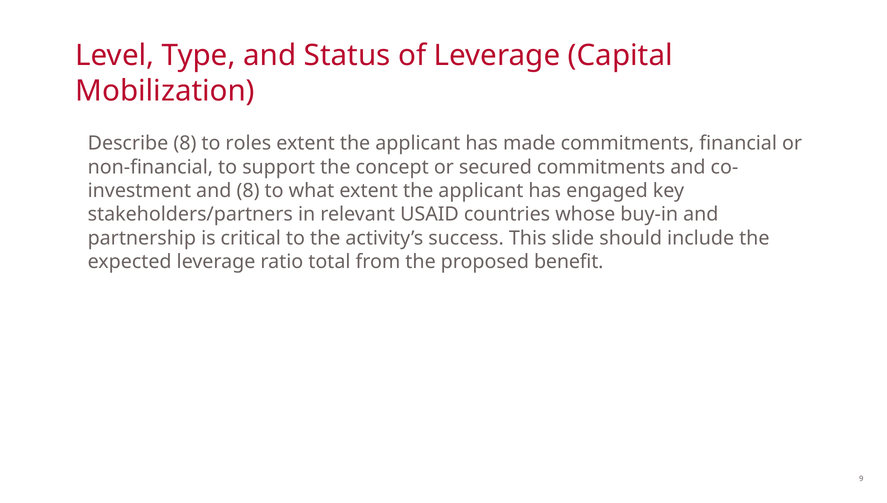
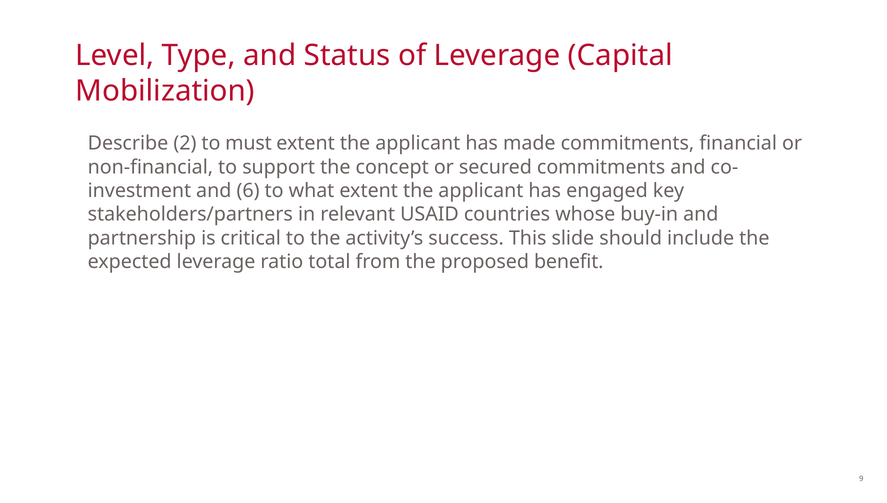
Describe 8: 8 -> 2 (185, 143)
roles: roles -> must (248, 143)
and 8: 8 -> 6 (248, 191)
